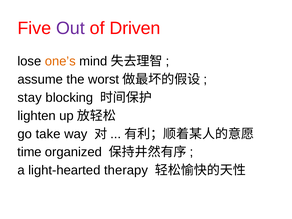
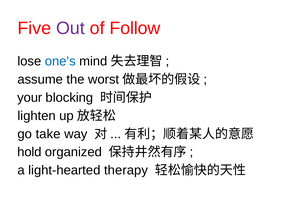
Driven: Driven -> Follow (135, 28)
one’s colour: orange -> blue (60, 61)
stay: stay -> your (30, 98)
time: time -> hold (29, 152)
